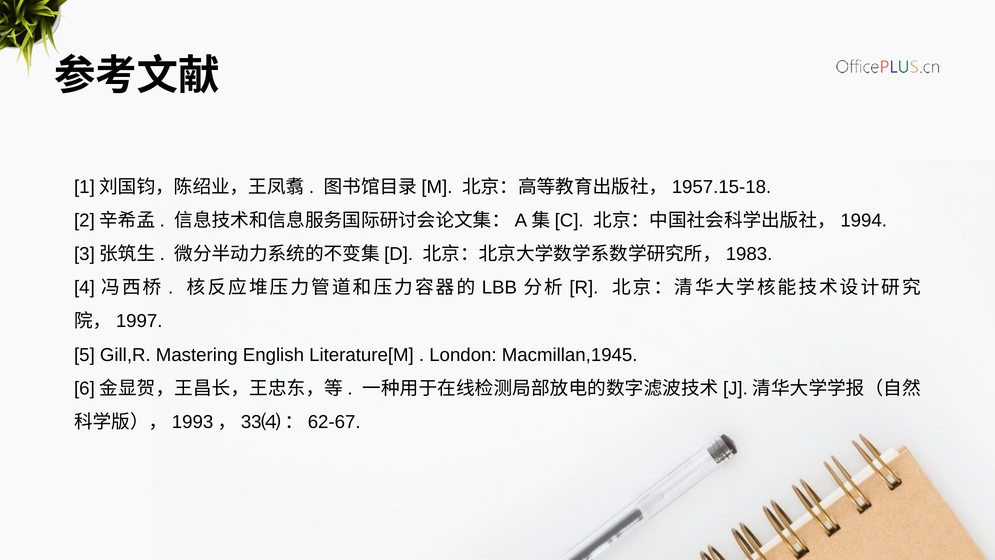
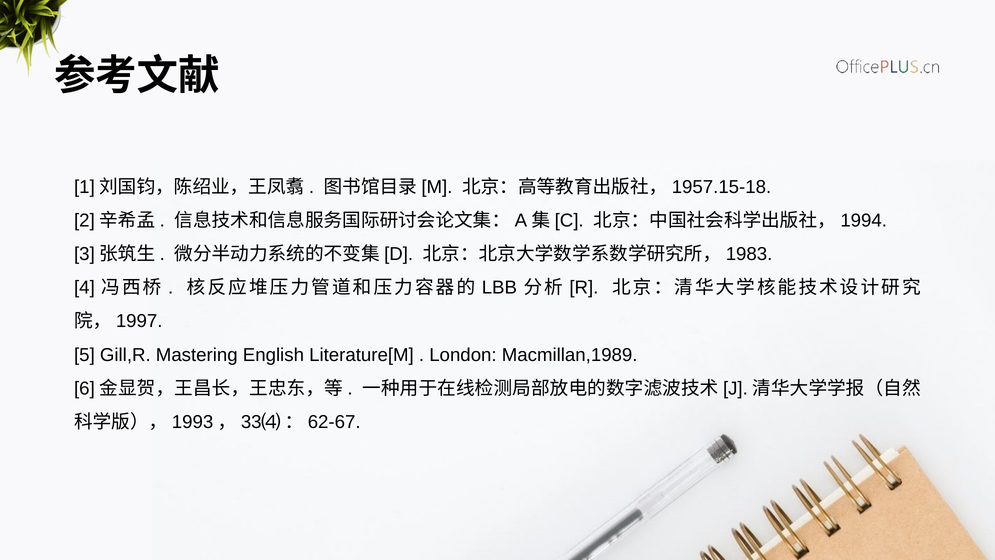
Macmillan,1945: Macmillan,1945 -> Macmillan,1989 (570, 355)
